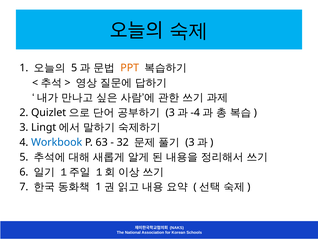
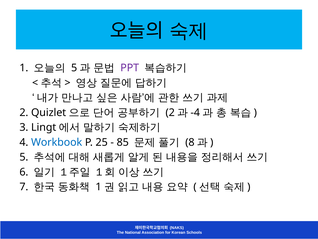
PPT colour: orange -> purple (130, 68)
3: 3 -> 2 (170, 112)
63: 63 -> 25 (102, 142)
32: 32 -> 85 (123, 142)
3: 3 -> 8 (190, 142)
